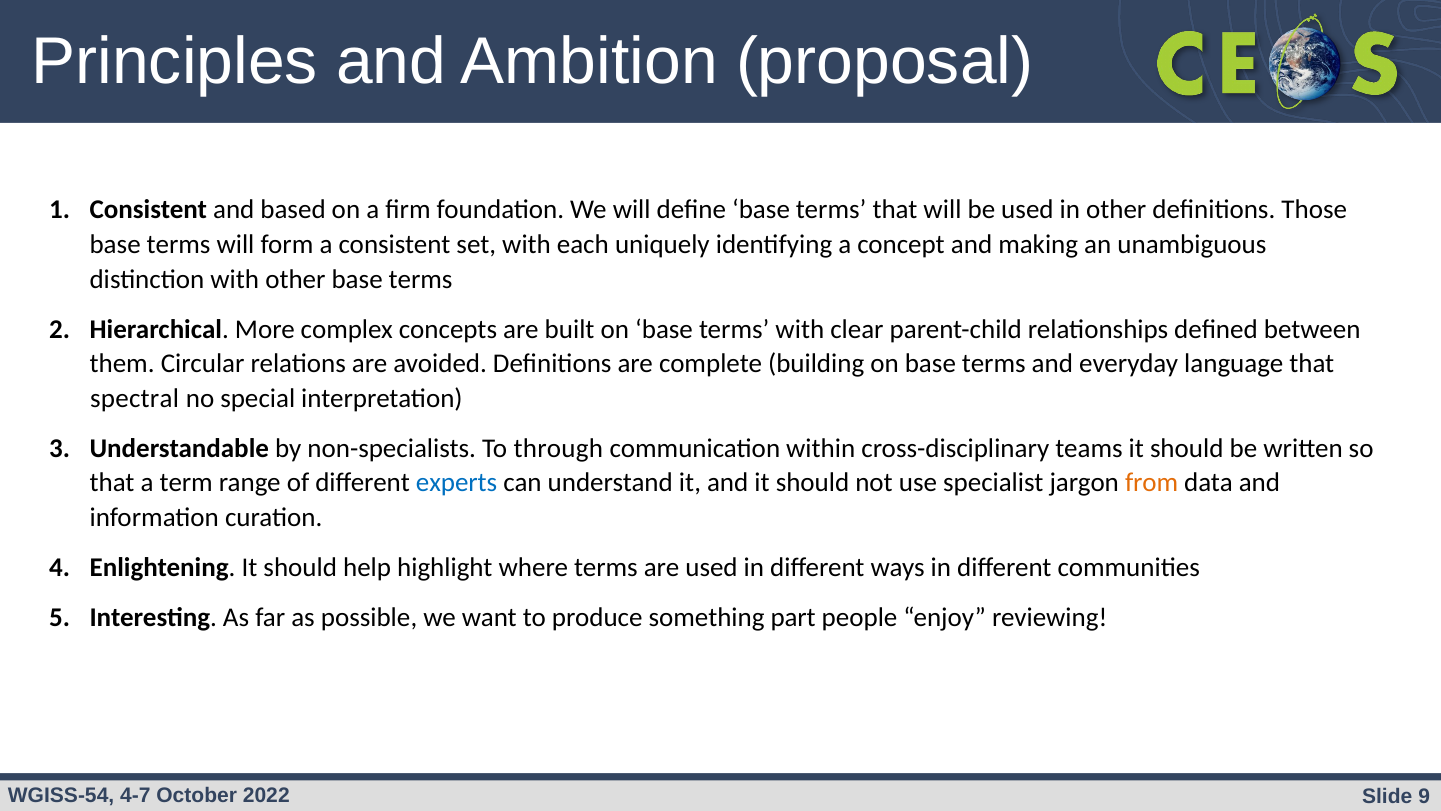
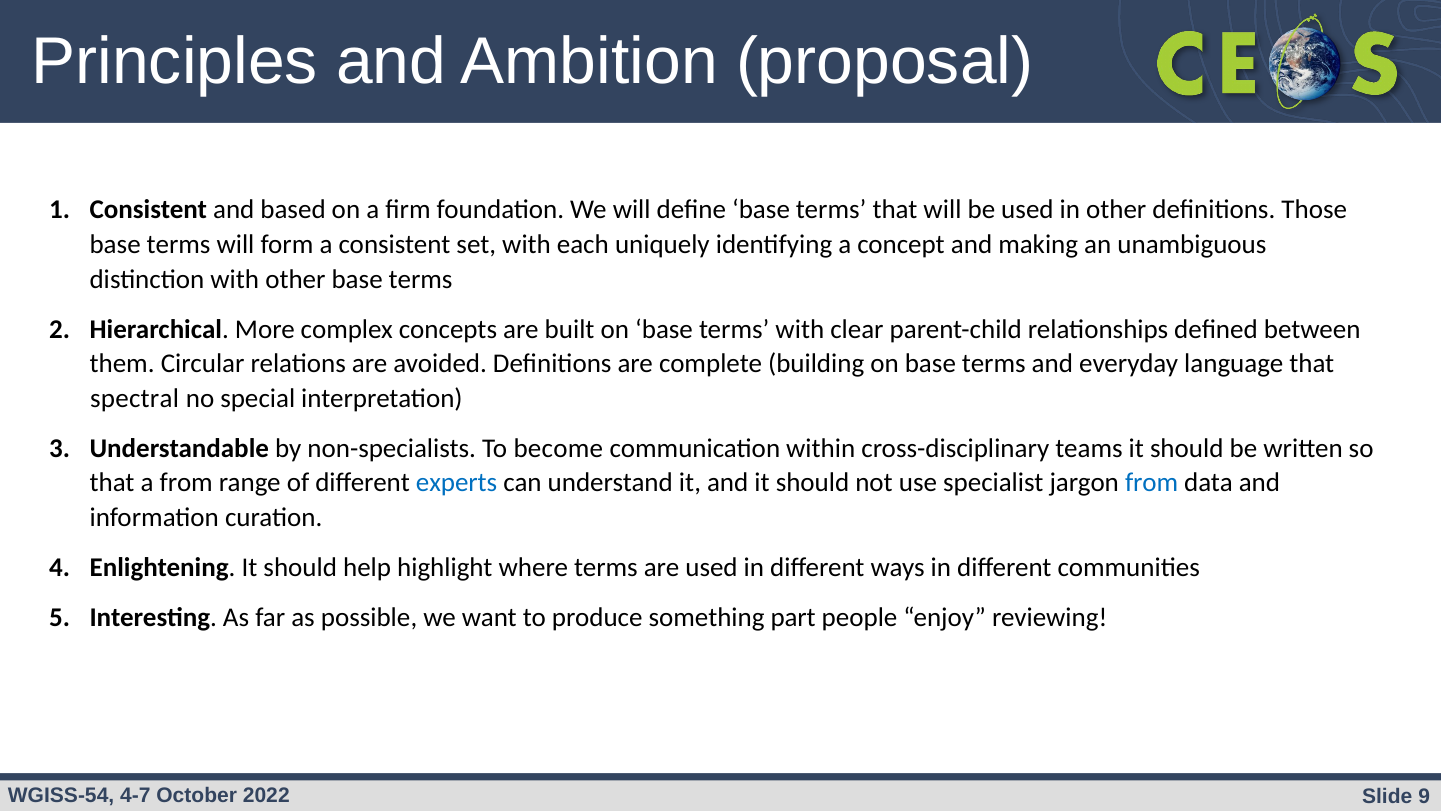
through: through -> become (558, 448)
a term: term -> from (186, 483)
from colour: orange -> blue (1152, 483)
